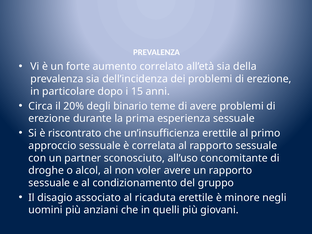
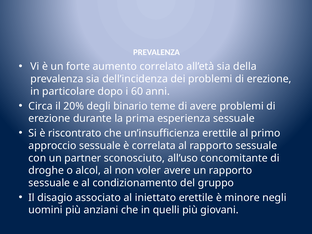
15: 15 -> 60 (137, 92)
ricaduta: ricaduta -> iniettato (155, 198)
